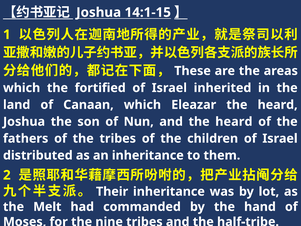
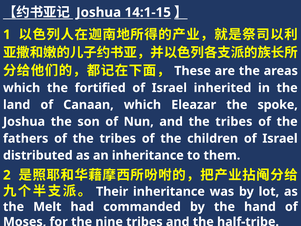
Eleazar the heard: heard -> spoke (278, 105)
and the heard: heard -> tribes (234, 122)
